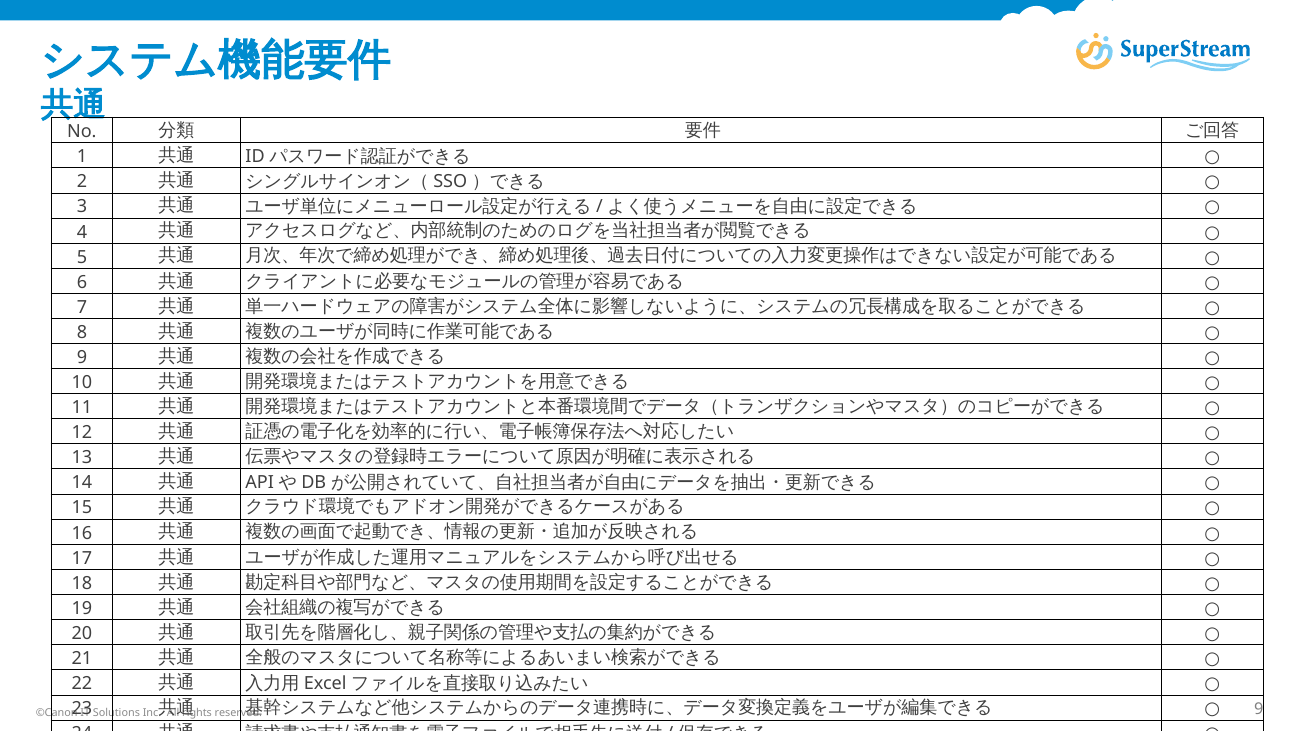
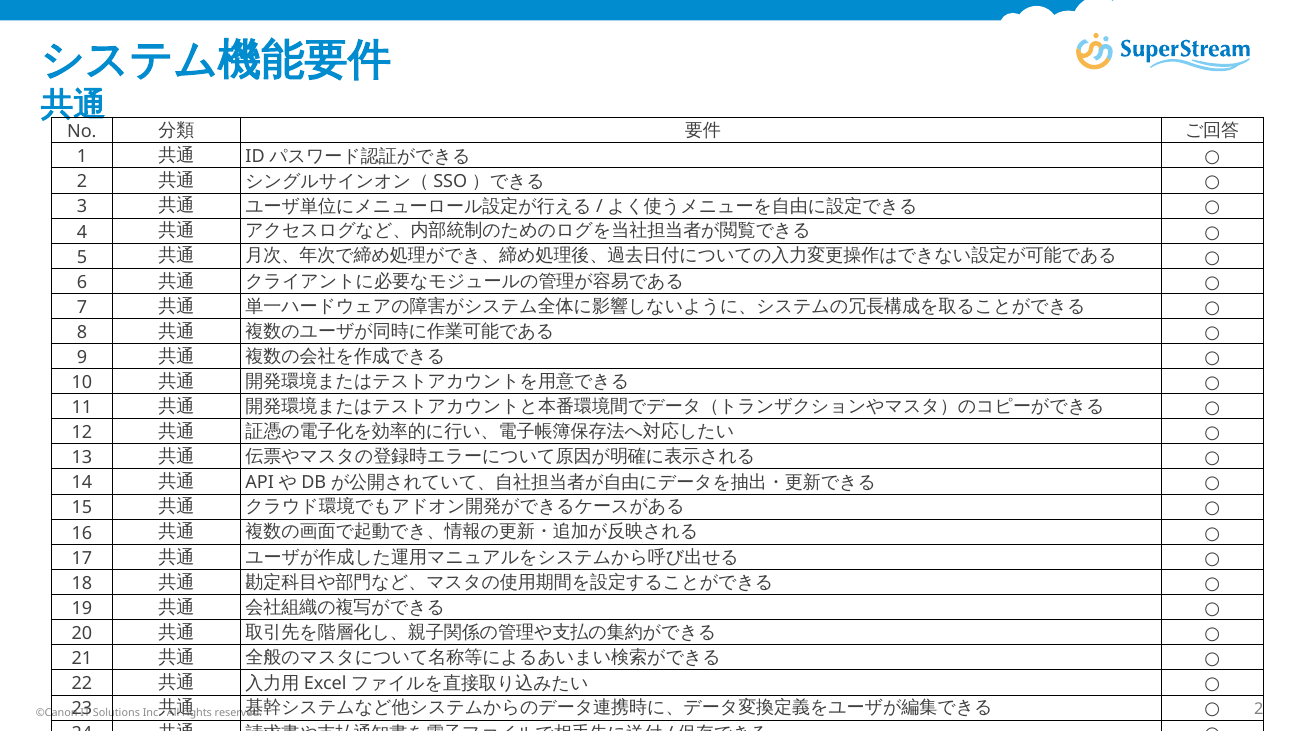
reserved 9: 9 -> 2 (1259, 709)
